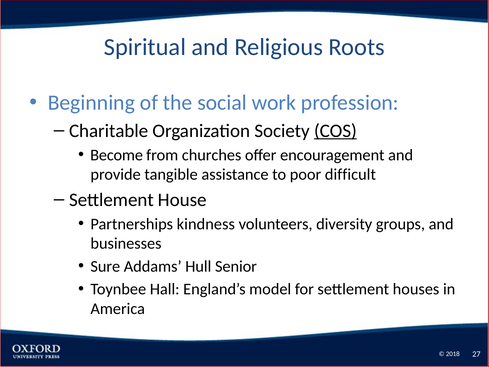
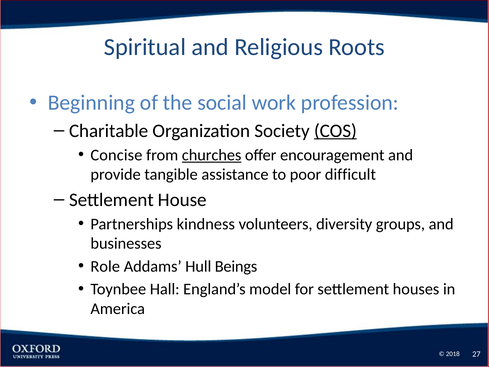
Become: Become -> Concise (116, 155)
churches underline: none -> present (212, 155)
Sure: Sure -> Role (105, 266)
Senior: Senior -> Beings (236, 266)
